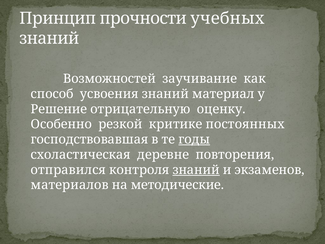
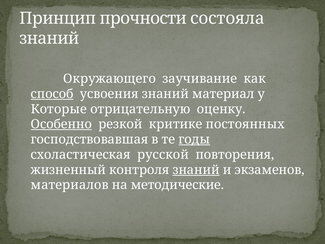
учебных: учебных -> состояла (228, 18)
Возможностей: Возможностей -> Окружающего (110, 79)
способ underline: none -> present (52, 94)
Решение: Решение -> Которые (59, 109)
Особенно underline: none -> present (61, 124)
деревне: деревне -> русской (163, 155)
отправился: отправился -> жизненный (68, 170)
